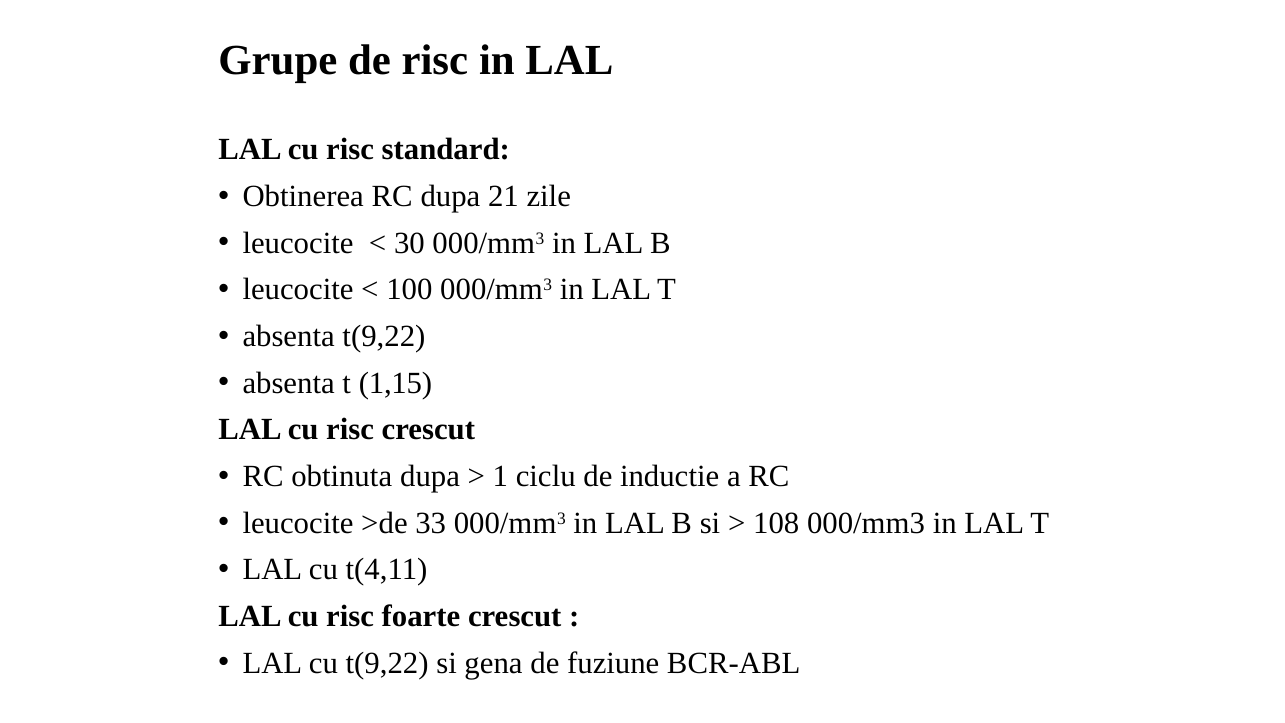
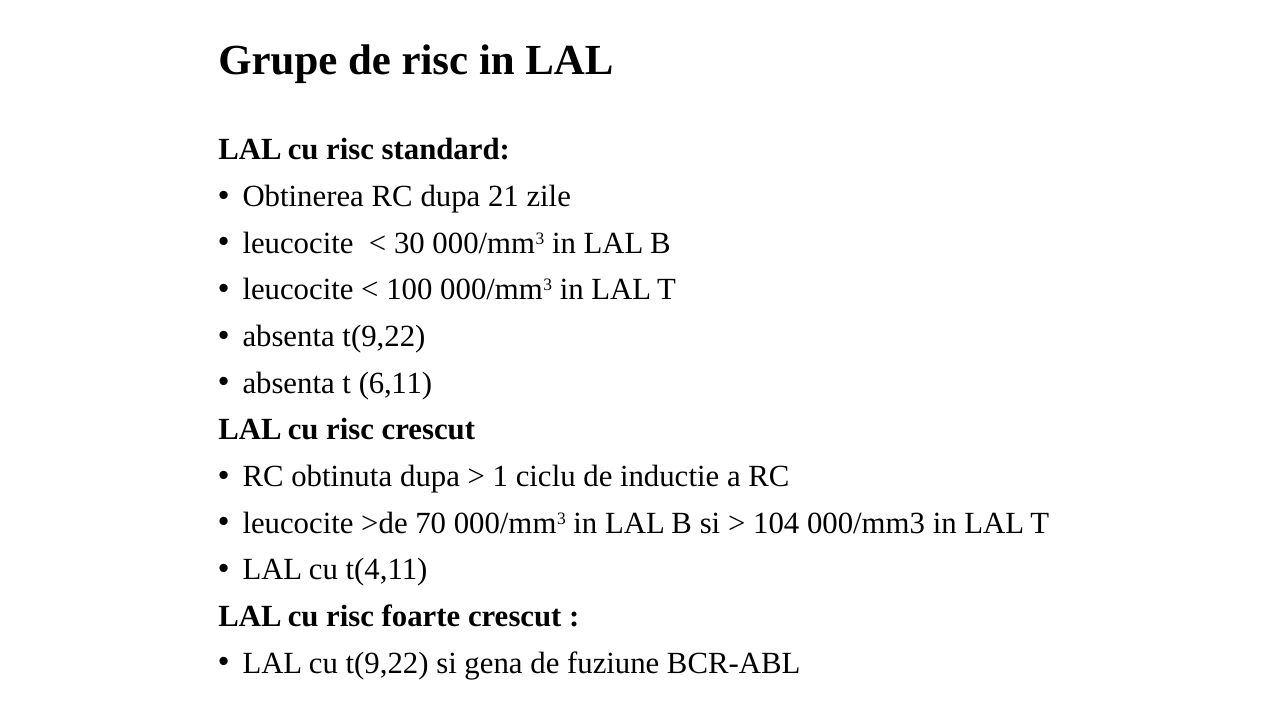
1,15: 1,15 -> 6,11 (395, 383)
33: 33 -> 70 (431, 523)
108: 108 -> 104 (776, 523)
